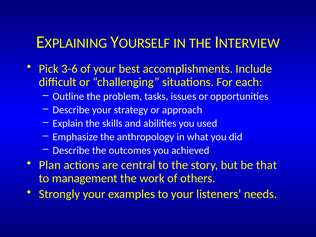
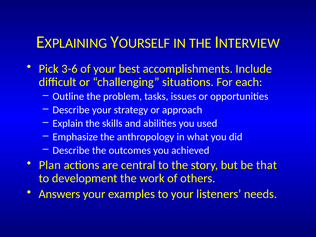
management: management -> development (85, 178)
Strongly: Strongly -> Answers (59, 194)
